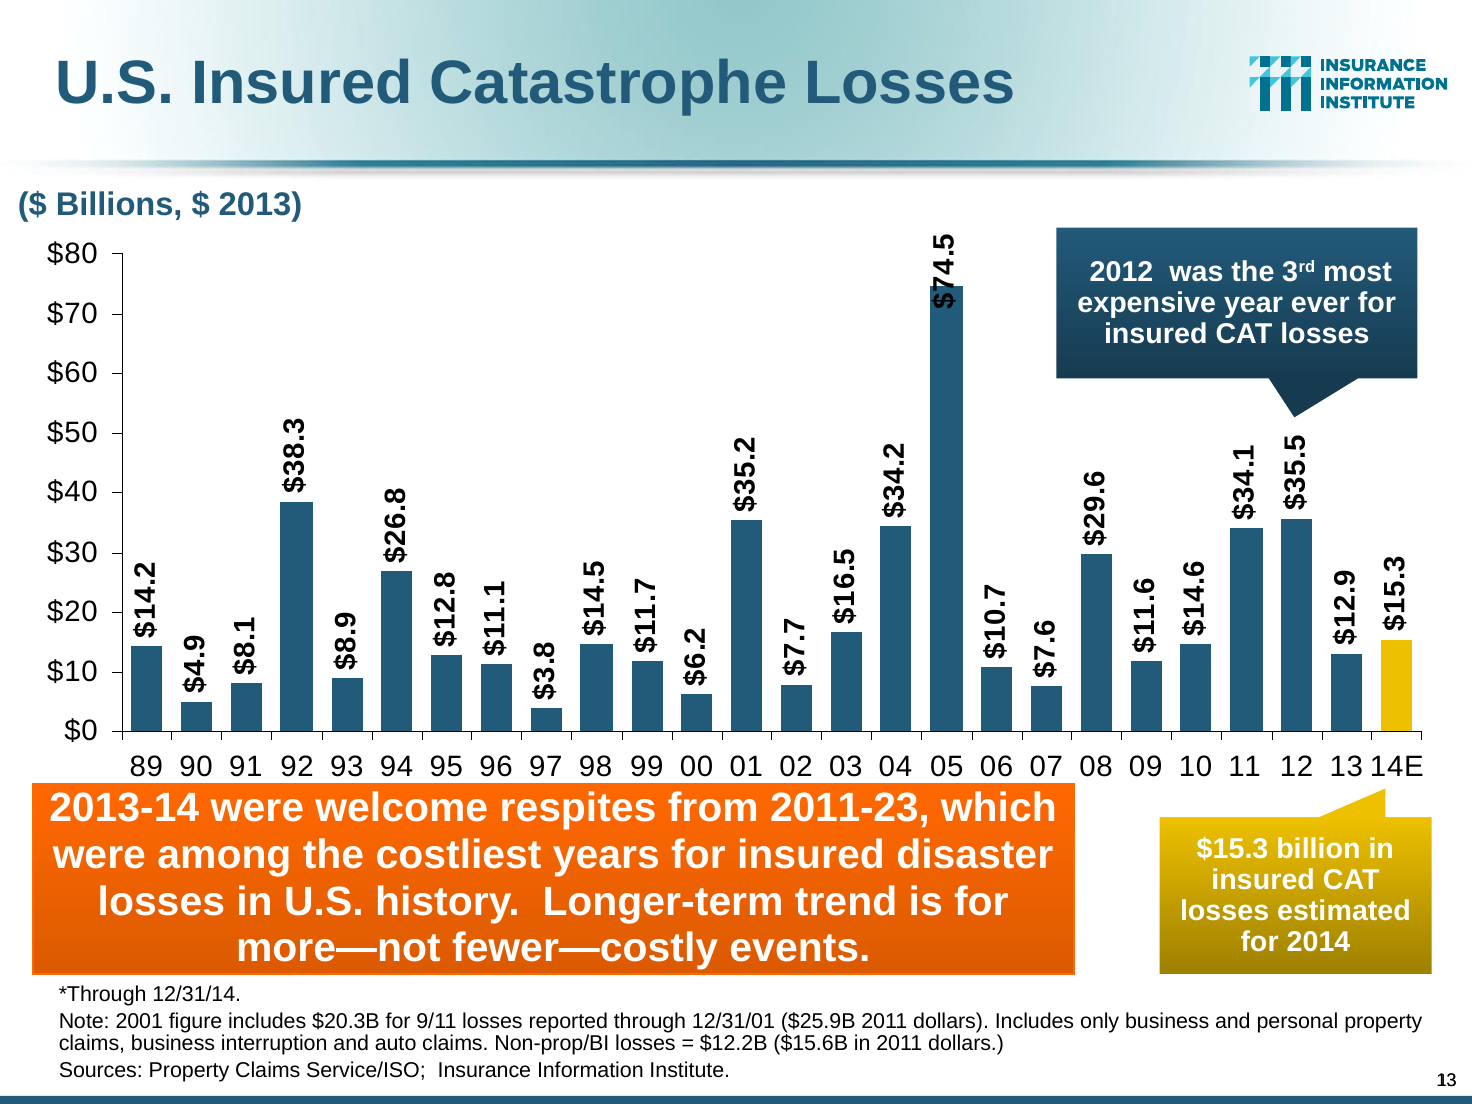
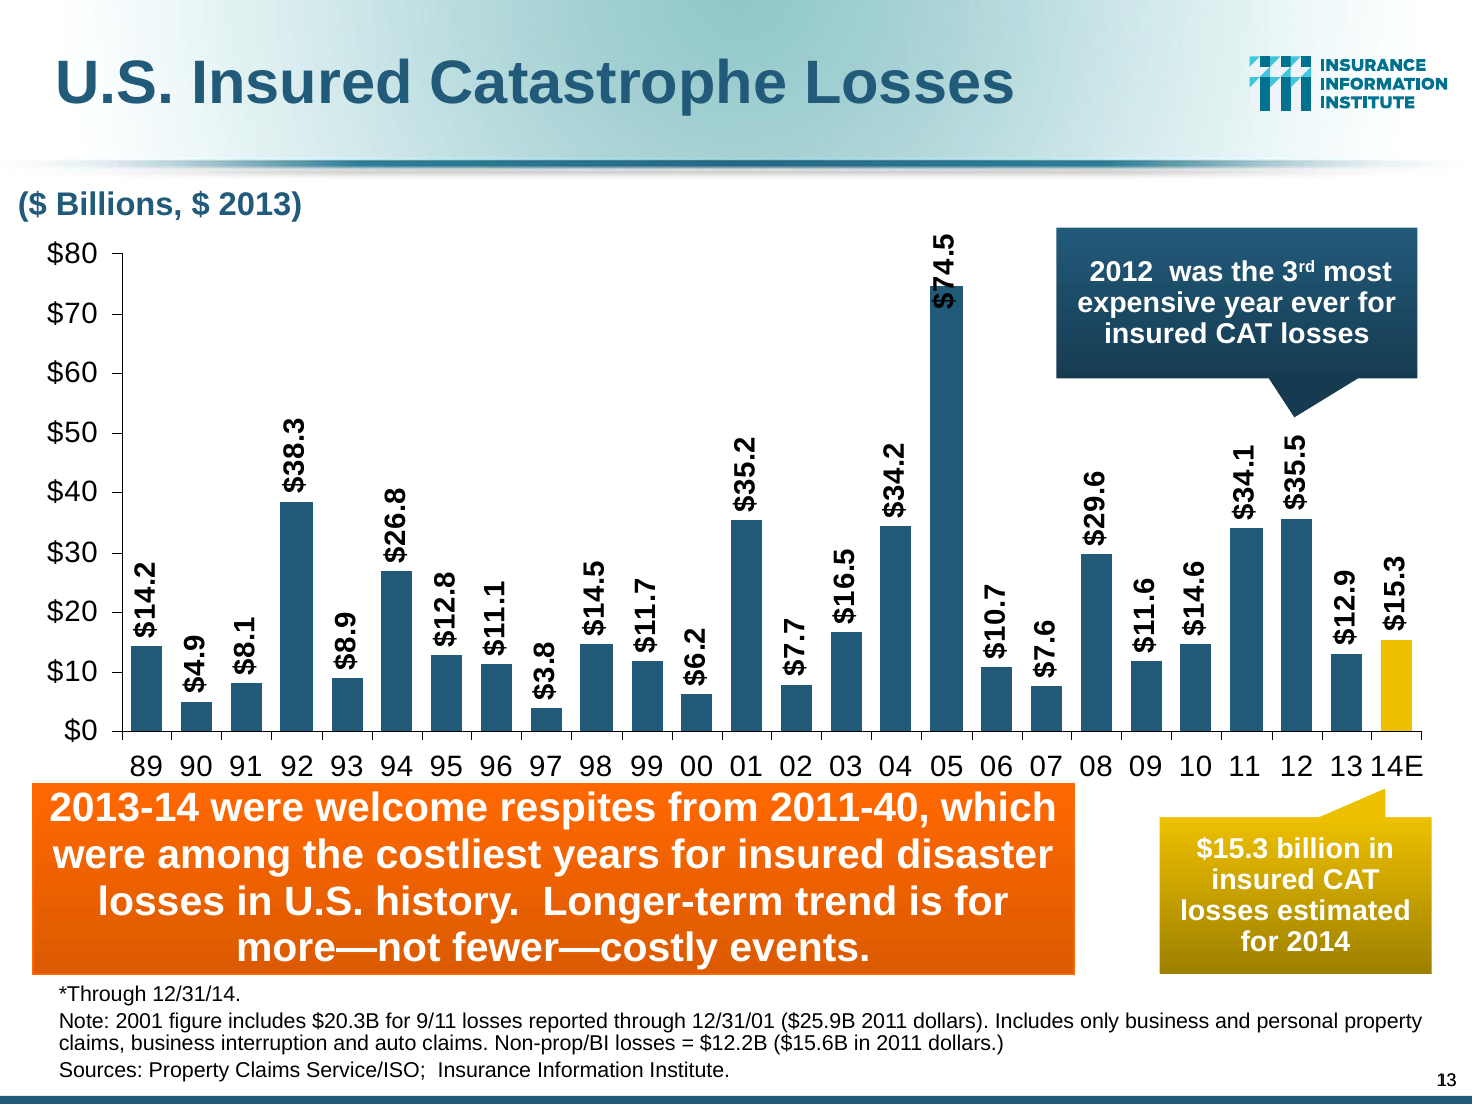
2011-23: 2011-23 -> 2011-40 (850, 808)
